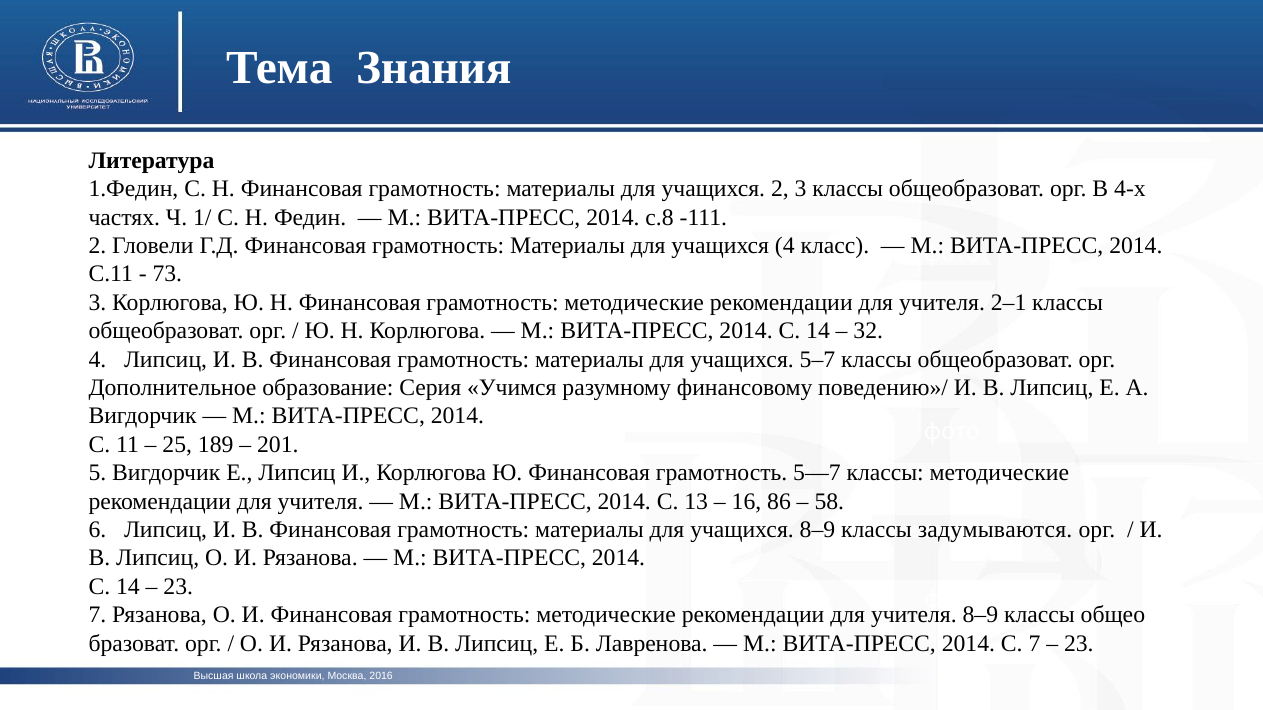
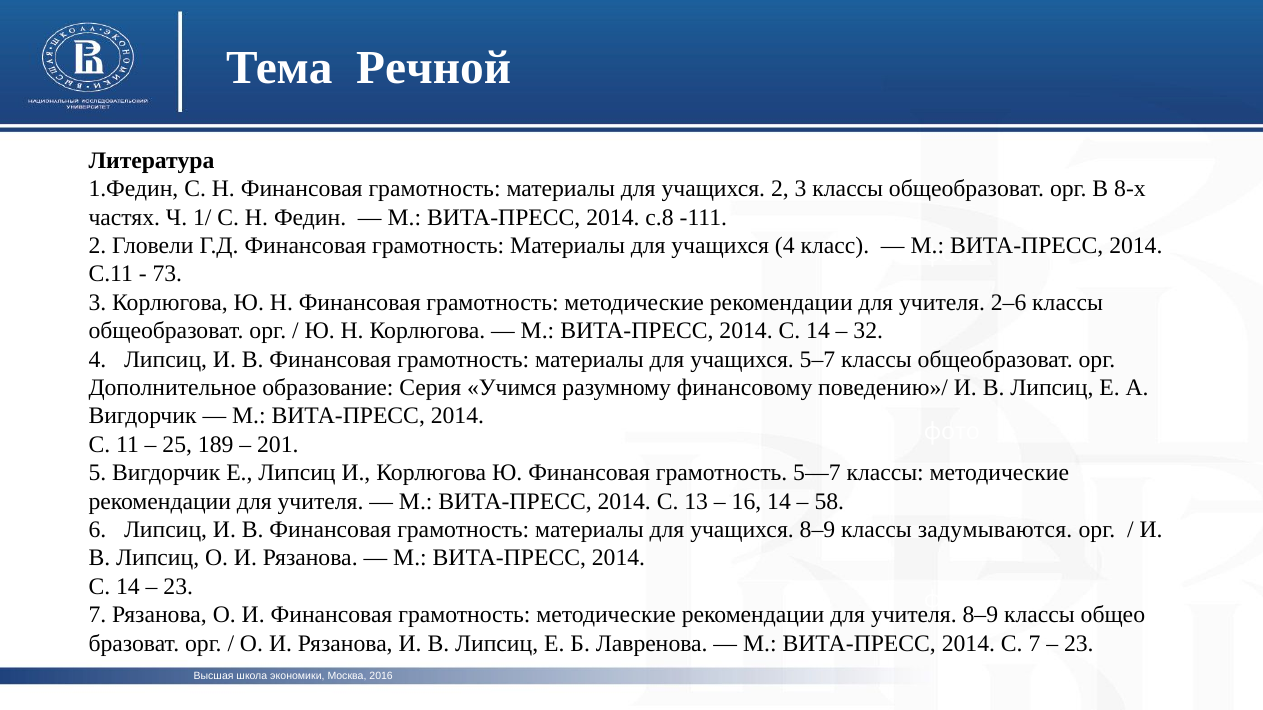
Знания: Знания -> Речной (434, 68)
4-х: 4-х -> 8-х (1130, 189)
2–1: 2–1 -> 2–6 (1009, 303)
16 86: 86 -> 14 (779, 502)
